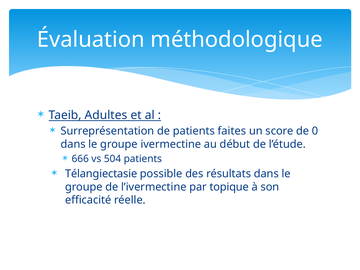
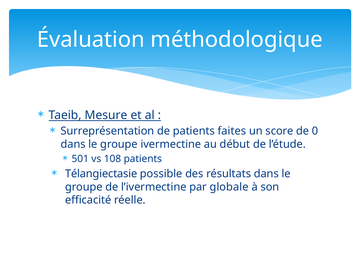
Adultes: Adultes -> Mesure (106, 115)
666: 666 -> 501 (80, 159)
504: 504 -> 108 (112, 159)
topique: topique -> globale (229, 187)
